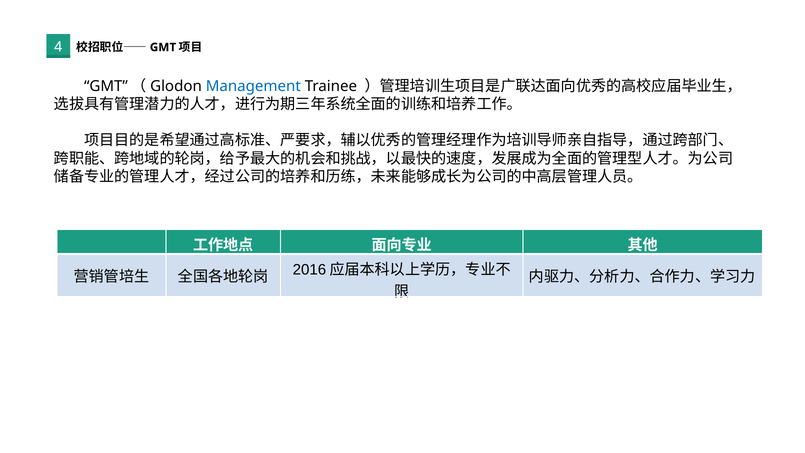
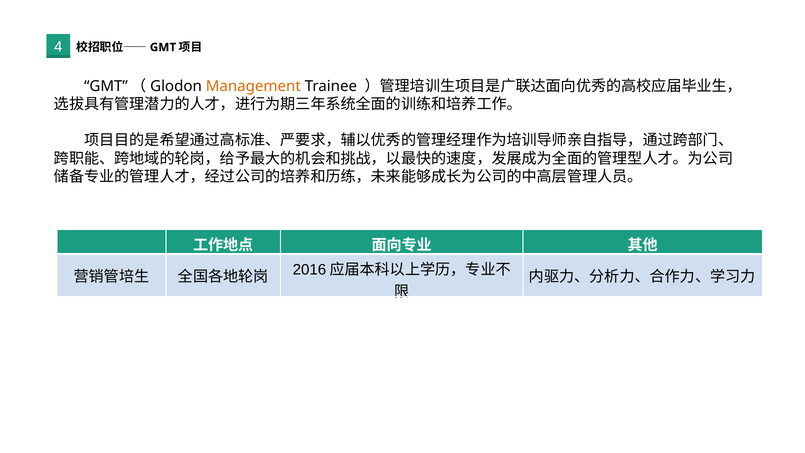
Management colour: blue -> orange (253, 86)
